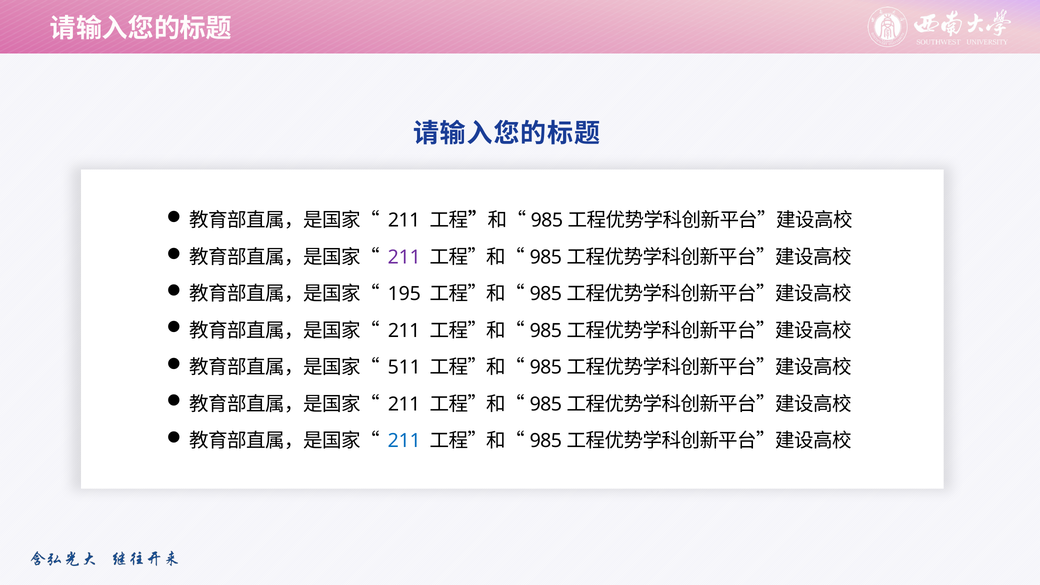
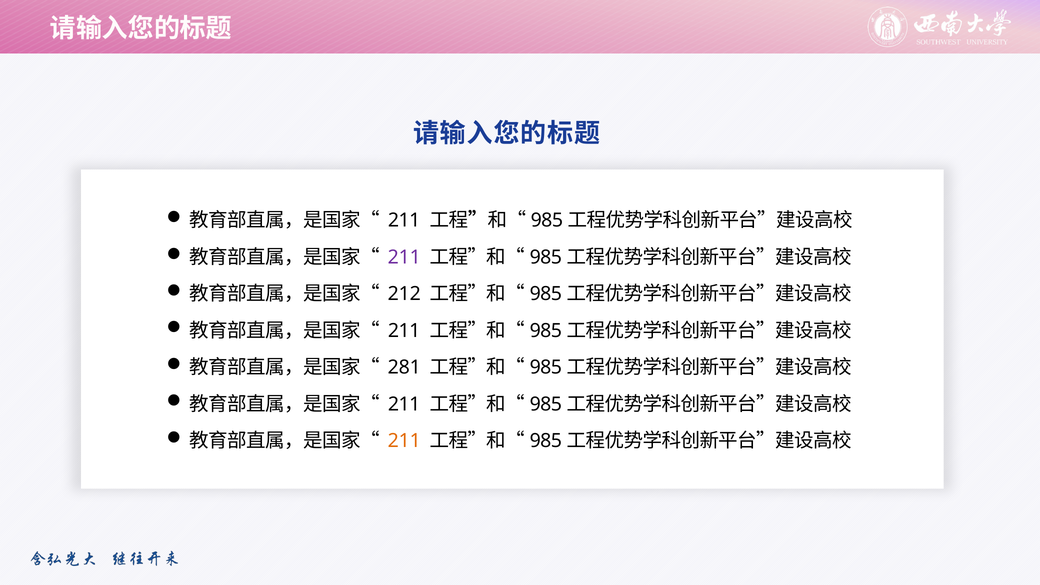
195: 195 -> 212 (404, 294)
511: 511 -> 281 (404, 367)
211 colour: blue -> orange (404, 441)
